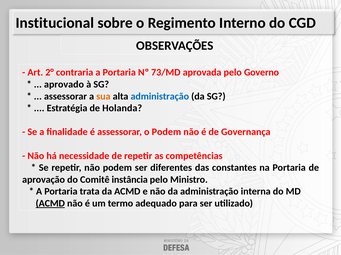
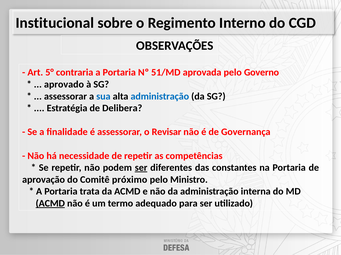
2°: 2° -> 5° (50, 73)
73/MD: 73/MD -> 51/MD (166, 73)
sua colour: orange -> blue (103, 97)
Holanda: Holanda -> Delibera (122, 108)
o Podem: Podem -> Revisar (167, 132)
ser underline: none -> present (141, 168)
instância: instância -> próximo (130, 180)
